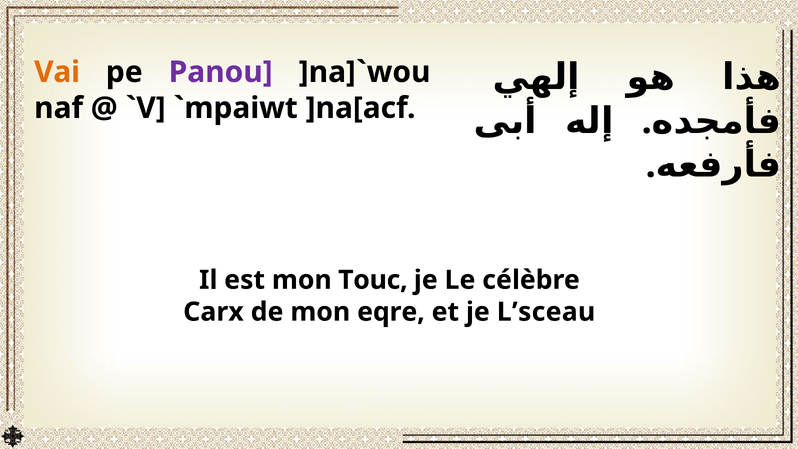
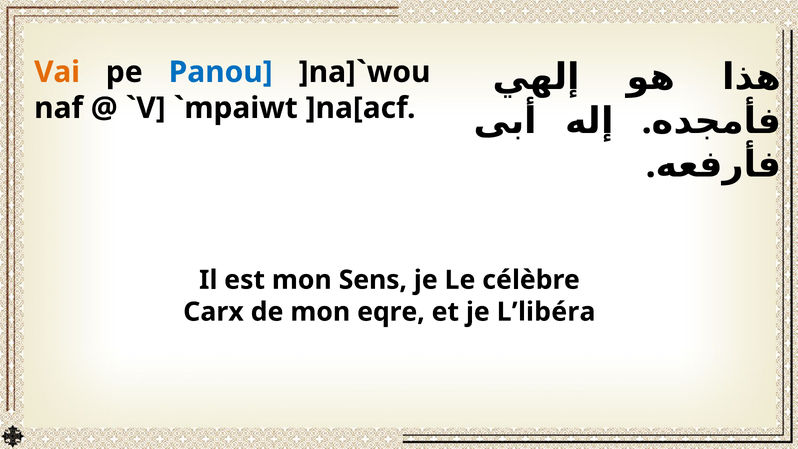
Panou colour: purple -> blue (221, 72)
Touc: Touc -> Sens (373, 280)
L’sceau: L’sceau -> L’libéra (546, 312)
